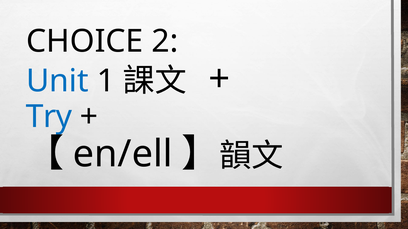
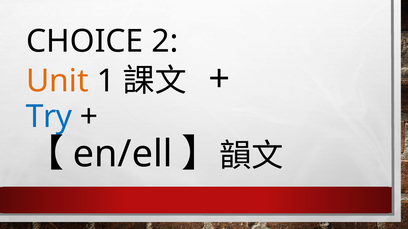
Unit colour: blue -> orange (57, 81)
